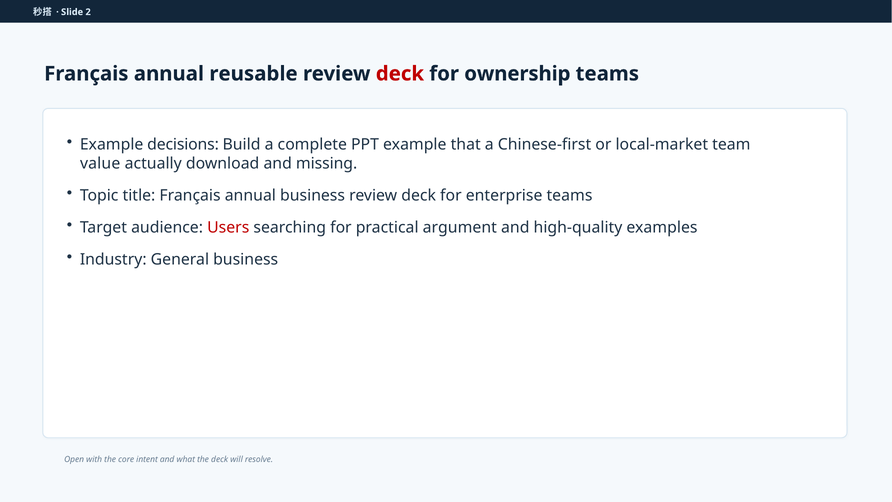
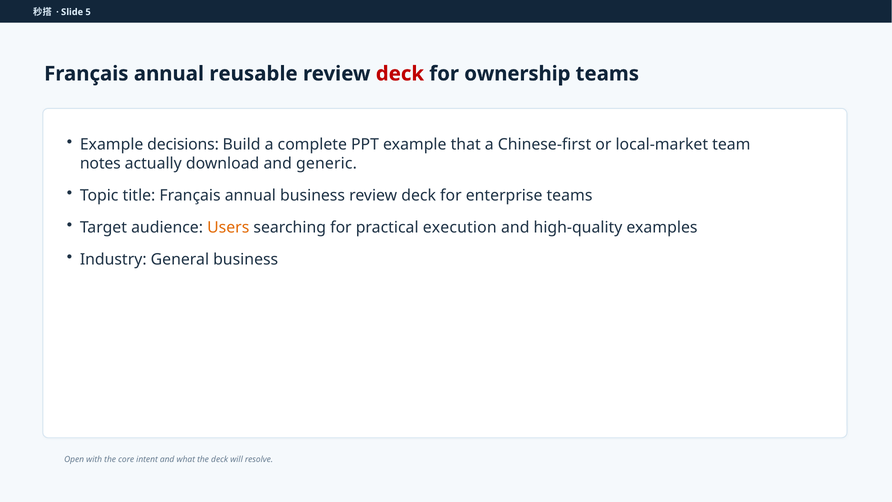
2: 2 -> 5 (88, 12)
value: value -> notes (100, 163)
missing: missing -> generic (326, 163)
Users colour: red -> orange (228, 227)
argument: argument -> execution (460, 227)
